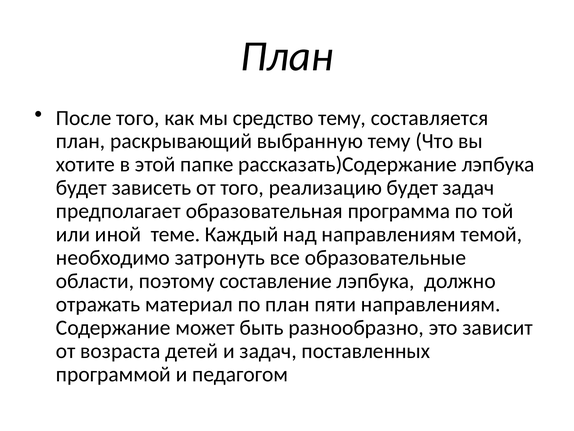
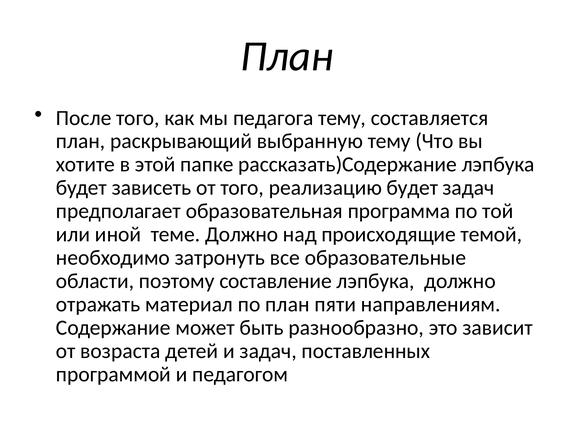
средство: средство -> педагога (273, 118)
теме Каждый: Каждый -> Должно (242, 234)
над направлениям: направлениям -> происходящие (389, 234)
